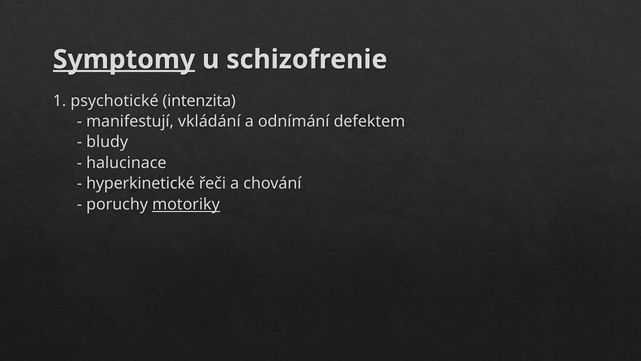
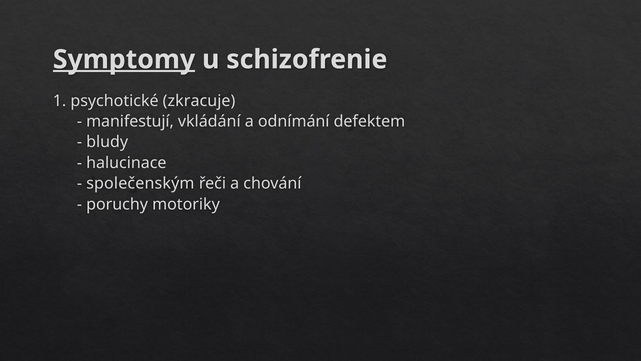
intenzita: intenzita -> zkracuje (199, 101)
hyperkinetické: hyperkinetické -> společenským (140, 183)
motoriky underline: present -> none (186, 204)
